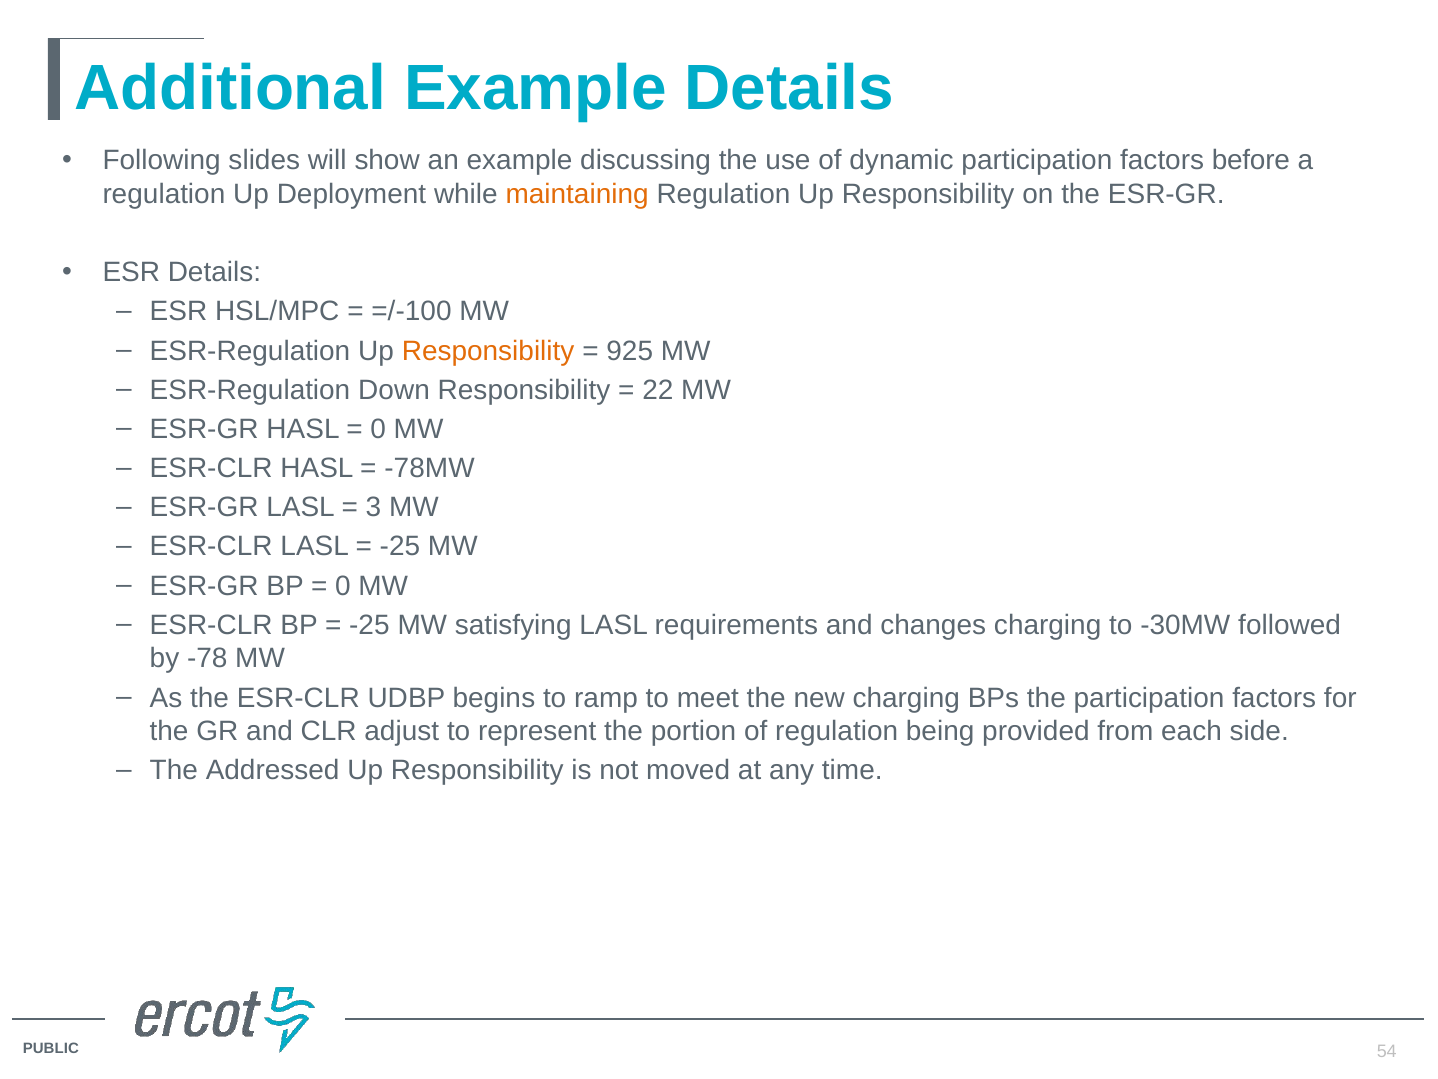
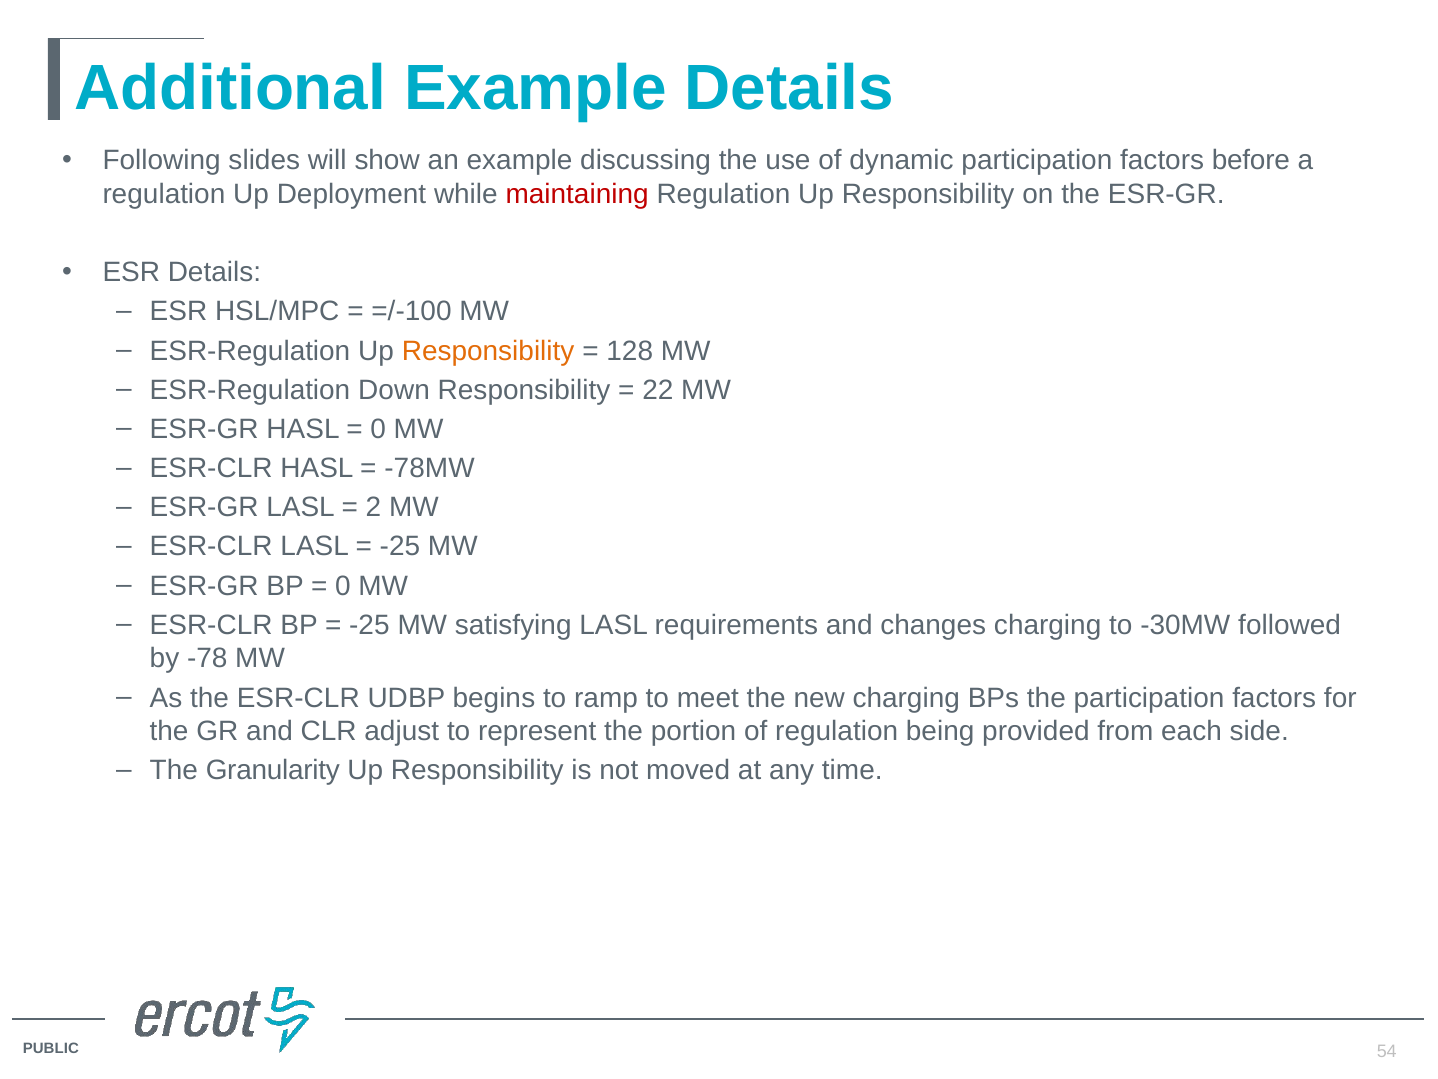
maintaining colour: orange -> red (577, 194)
925: 925 -> 128 (630, 351)
3: 3 -> 2 (373, 507)
Addressed: Addressed -> Granularity (273, 770)
